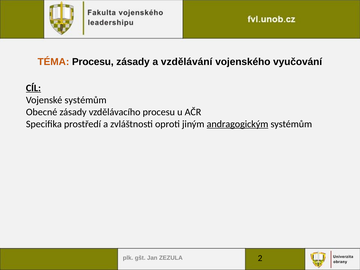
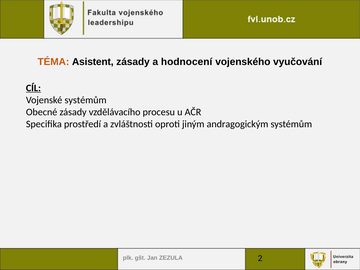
TÉMA Procesu: Procesu -> Asistent (93, 62)
vzdělávání: vzdělávání -> hodnocení (187, 62)
andragogickým underline: present -> none (237, 124)
